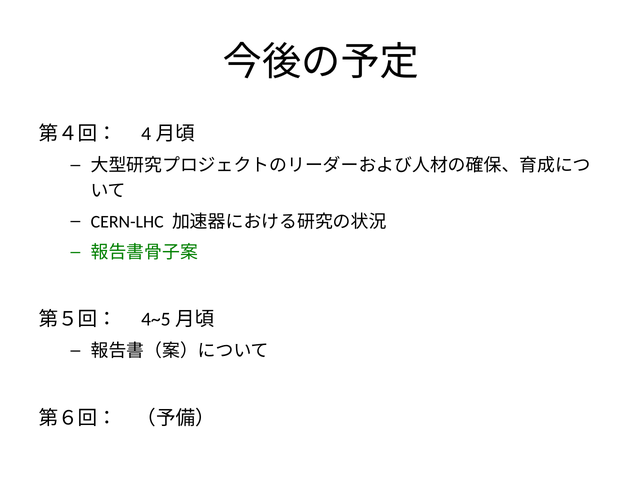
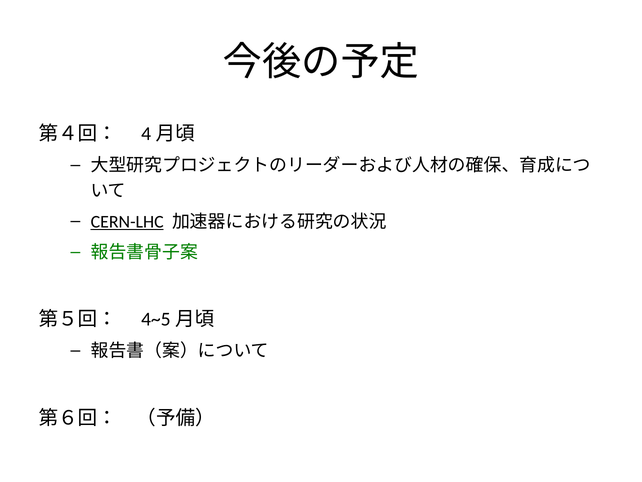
CERN-LHC underline: none -> present (127, 221)
